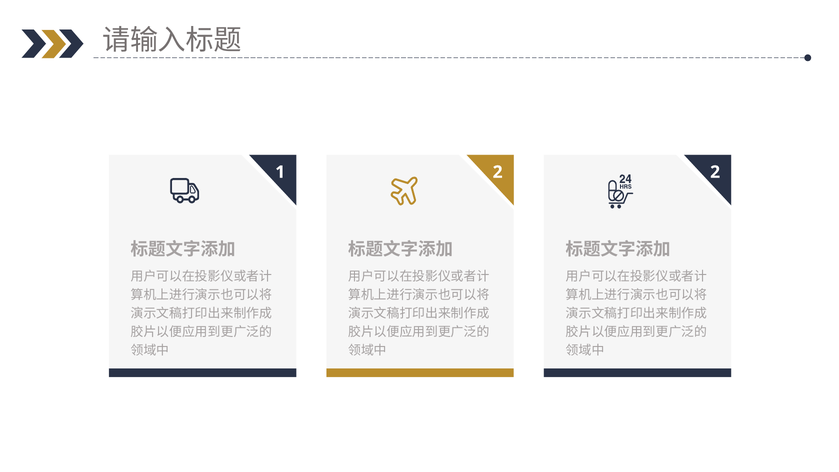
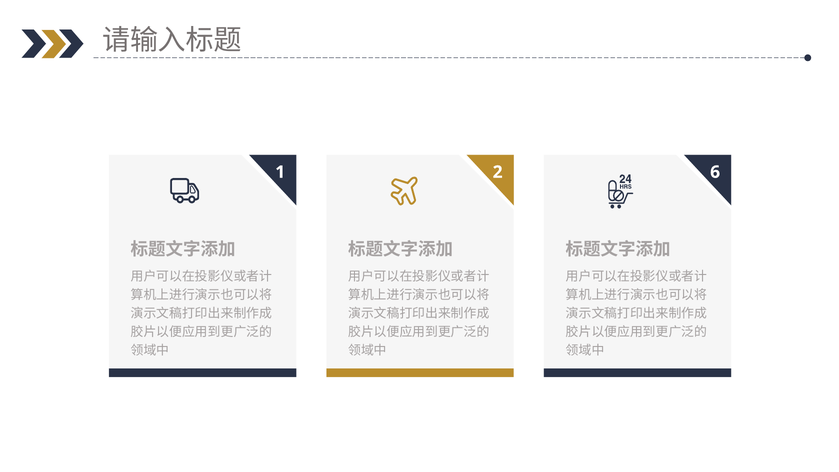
1 2: 2 -> 6 (715, 172)
